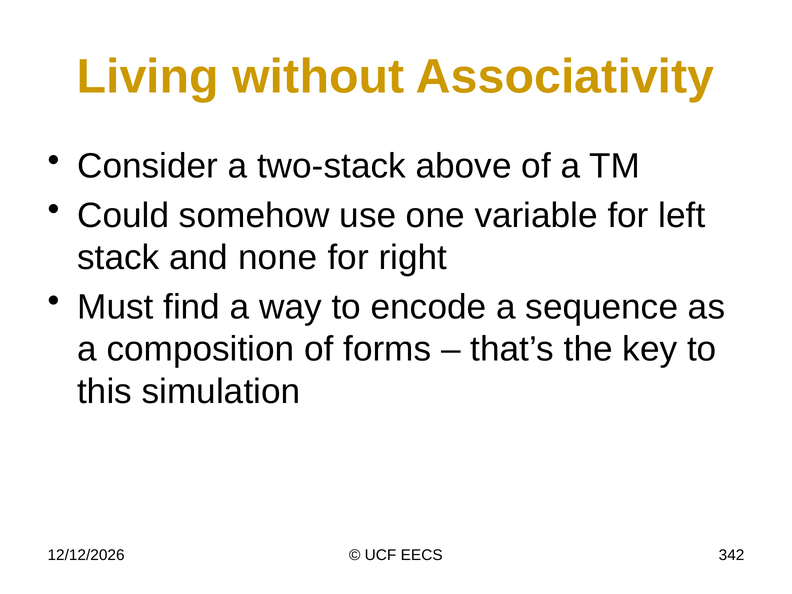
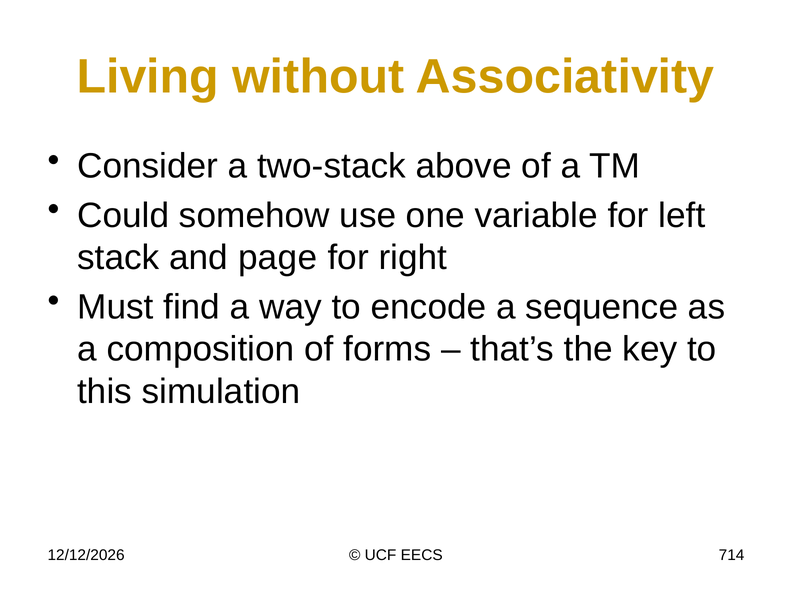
none: none -> page (278, 258)
342: 342 -> 714 (732, 555)
